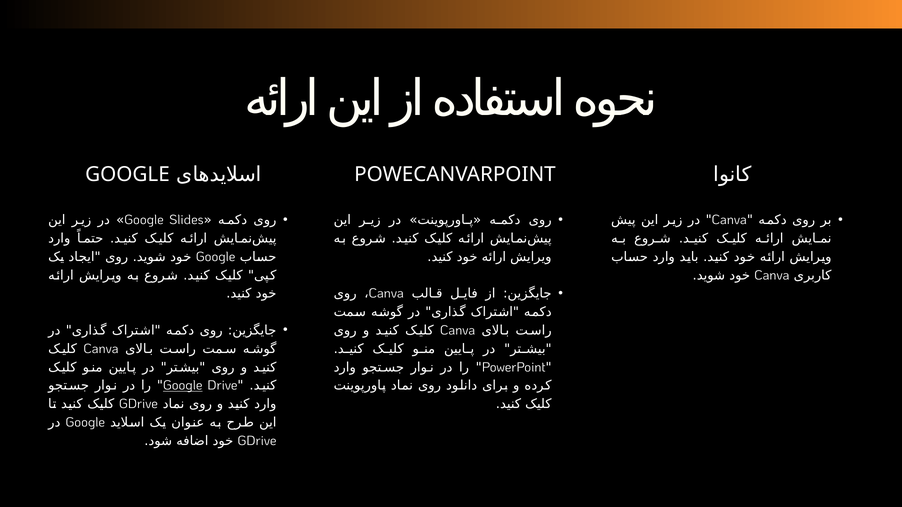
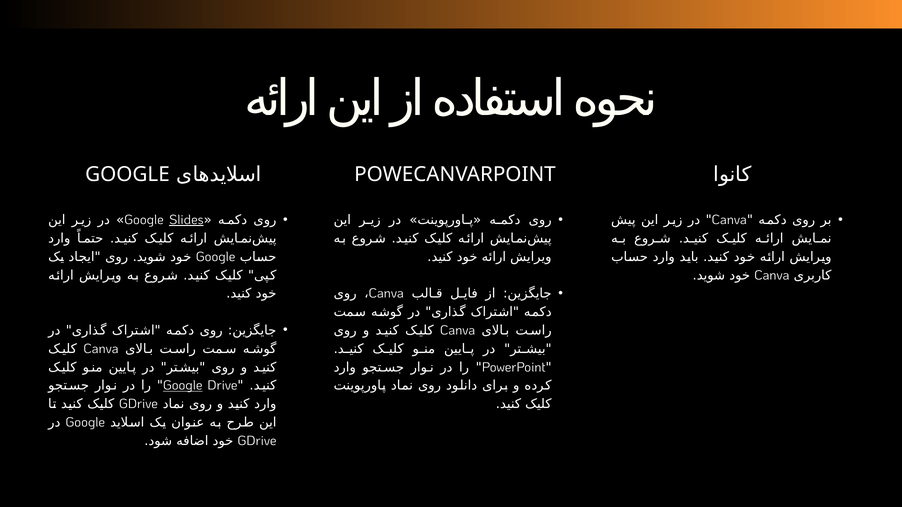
Slides underline: none -> present (186, 220)
